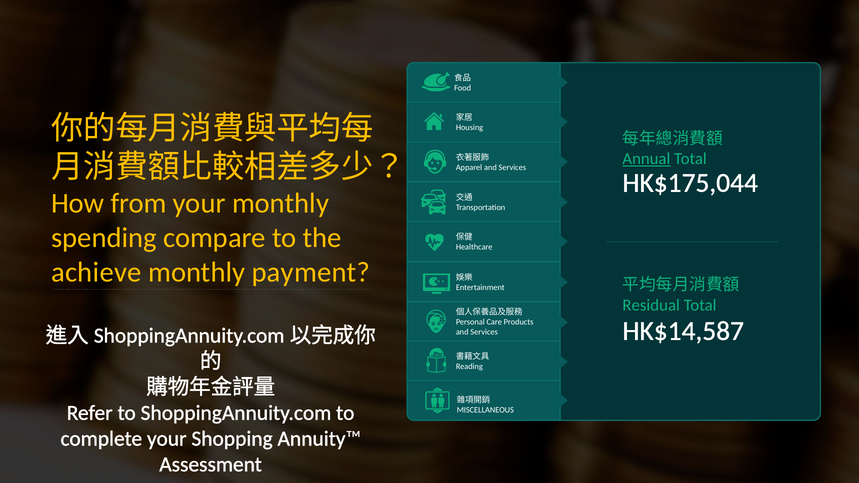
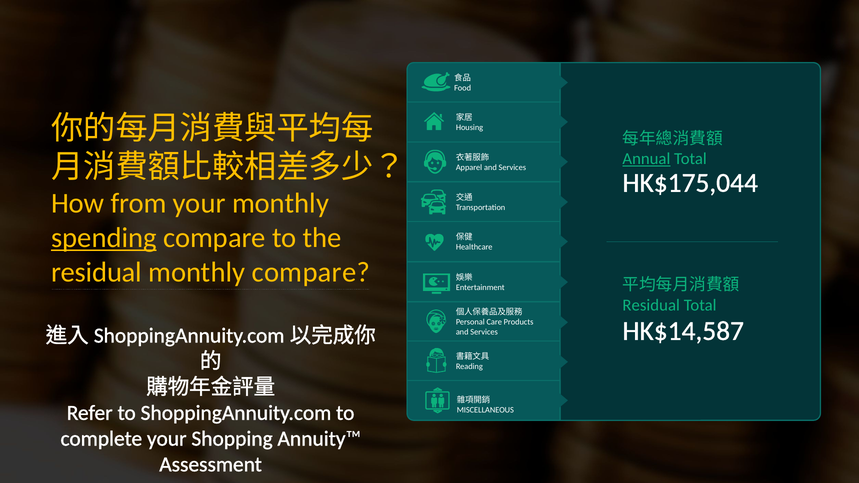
spending underline: none -> present (104, 238)
achieve: achieve -> residual (97, 272)
monthly payment: payment -> compare (311, 272)
